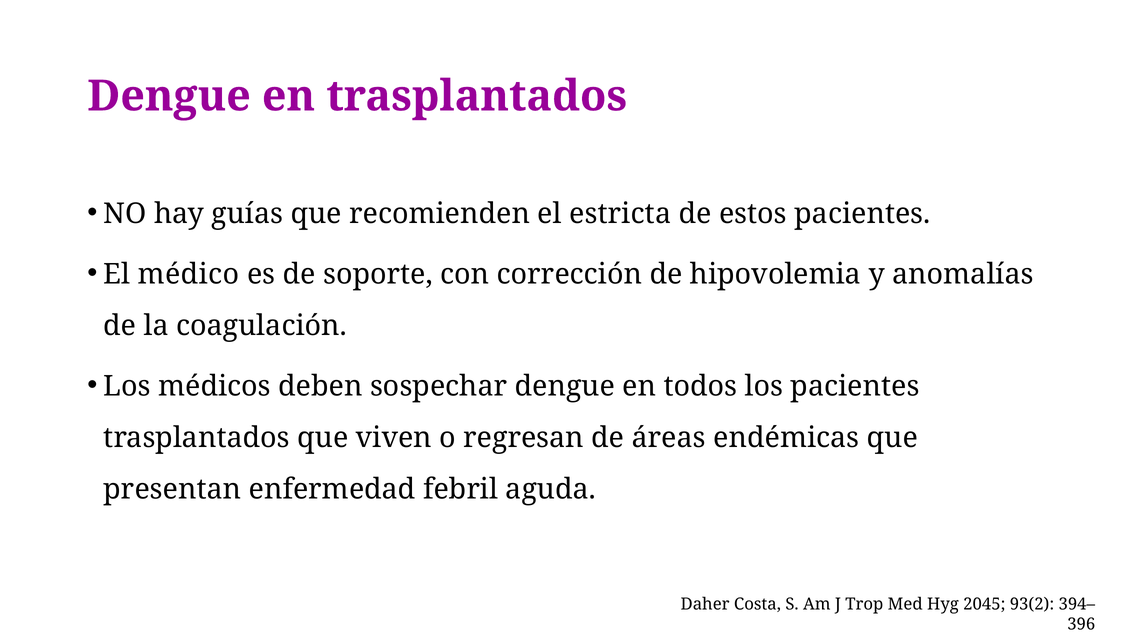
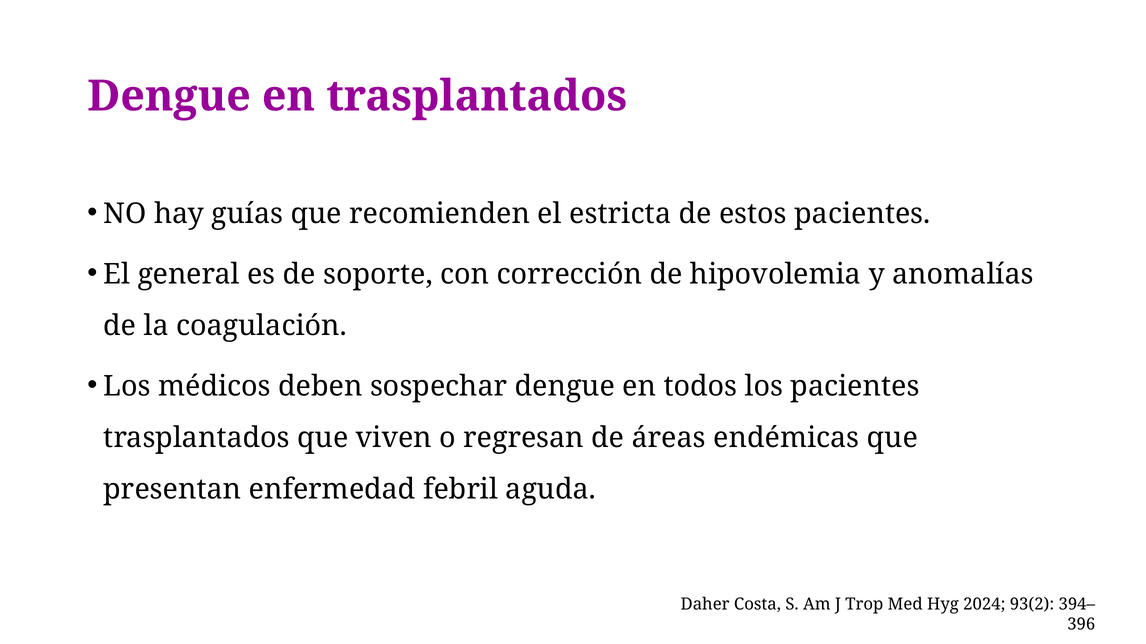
médico: médico -> general (189, 274)
2045: 2045 -> 2024 (984, 605)
